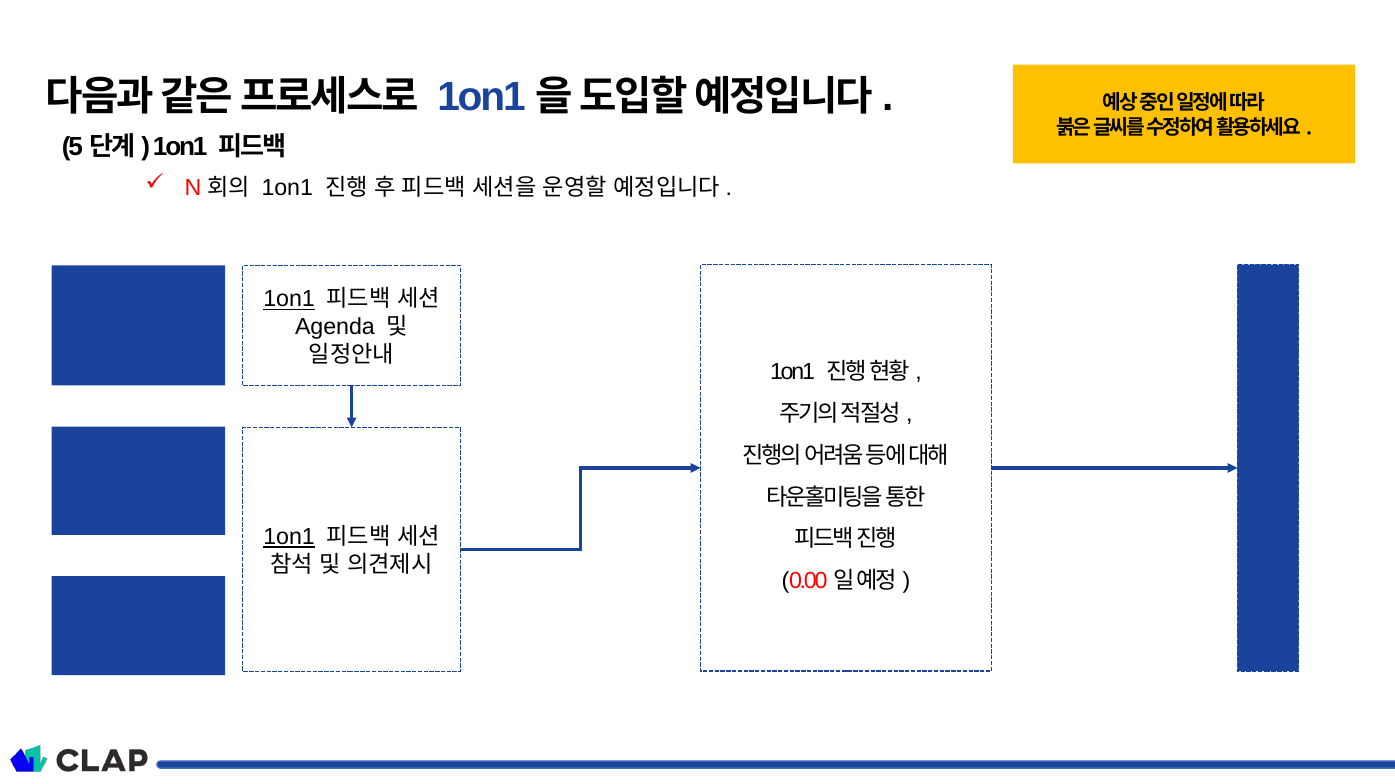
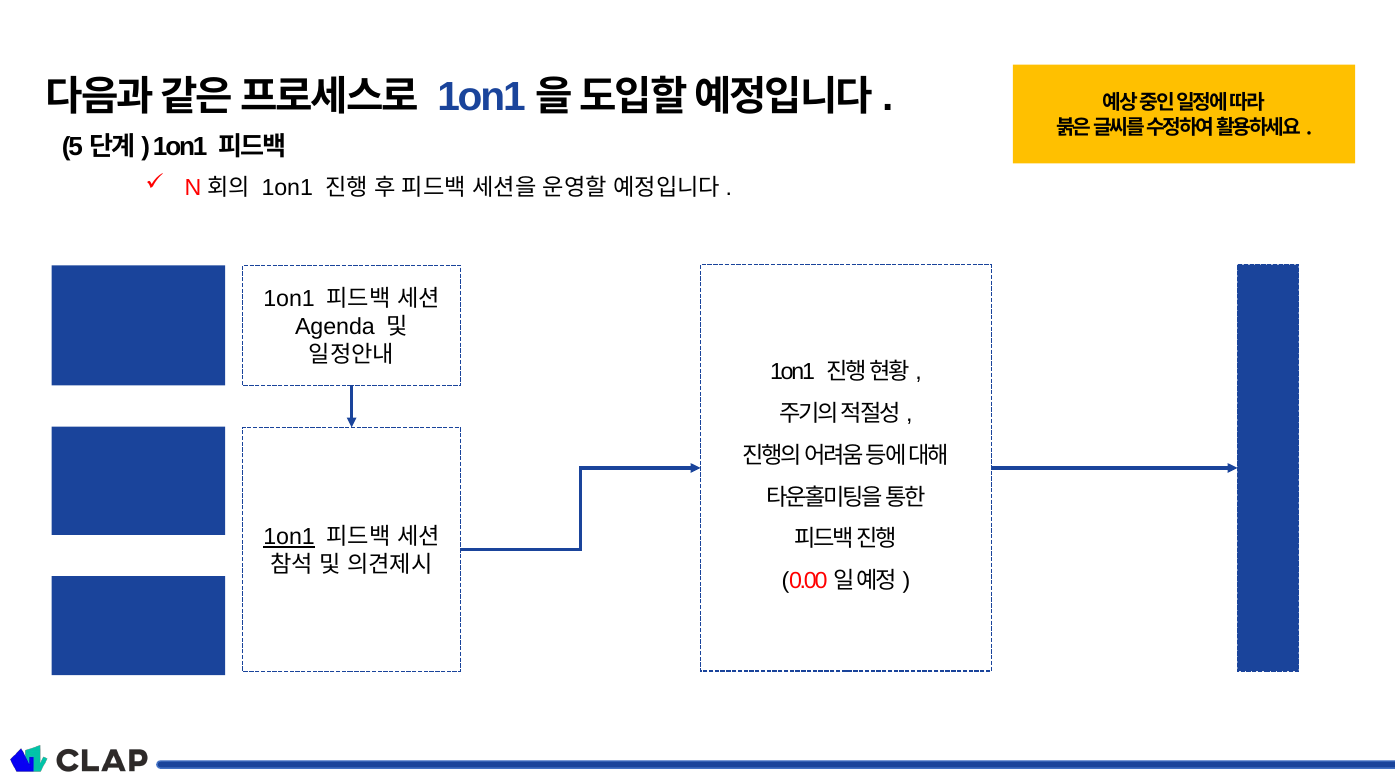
1on1 underline: present -> none (289, 300)
